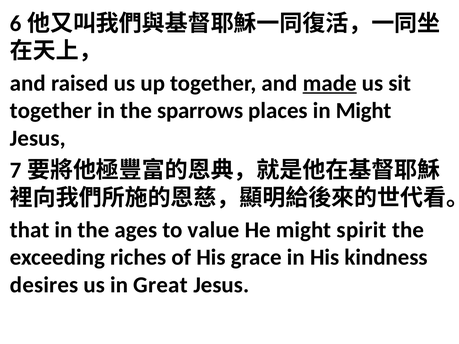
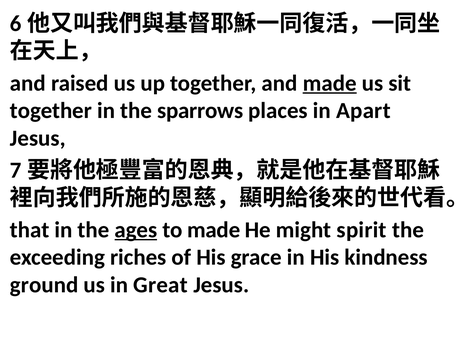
in Might: Might -> Apart (363, 111)
ages underline: none -> present (136, 230)
to value: value -> made (214, 230)
desires: desires -> ground (44, 285)
